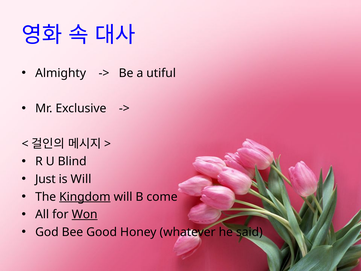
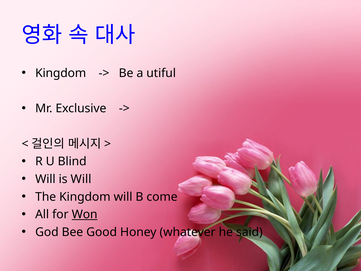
Almighty: Almighty -> Kingdom (61, 73)
Just: Just -> Will (45, 179)
Kingdom underline: present -> none (85, 197)
